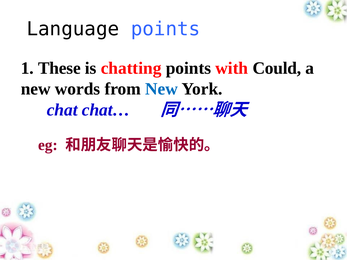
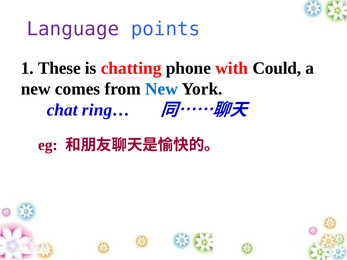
Language colour: black -> purple (73, 29)
chatting points: points -> phone (188, 68)
words: words -> comes (78, 89)
chat…: chat… -> ring… (106, 110)
